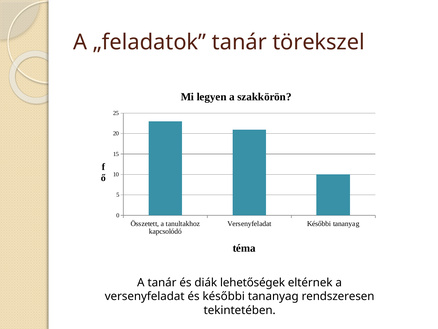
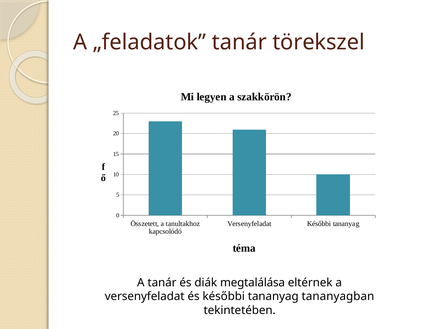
lehetőségek: lehetőségek -> megtalálása (253, 282)
rendszeresen: rendszeresen -> tananyagban (338, 296)
